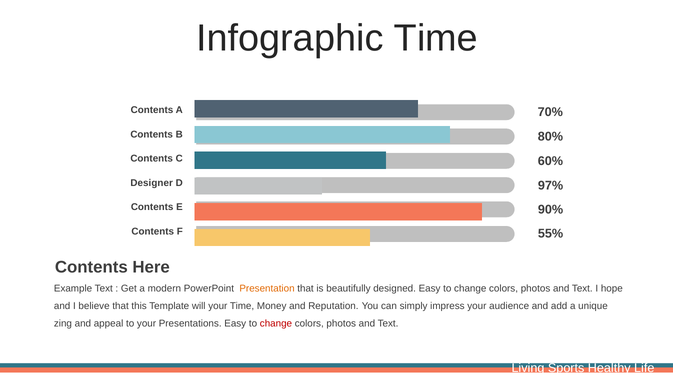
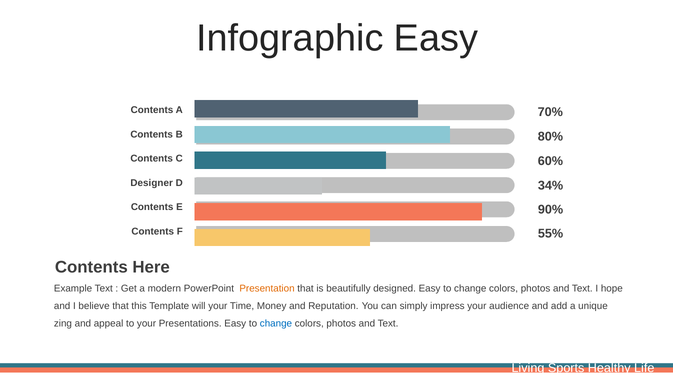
Infographic Time: Time -> Easy (436, 38)
97%: 97% -> 34% (551, 186)
change colour: red -> blue (276, 324)
